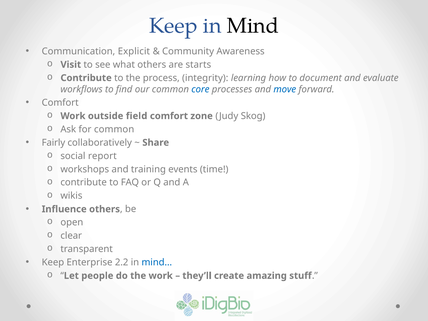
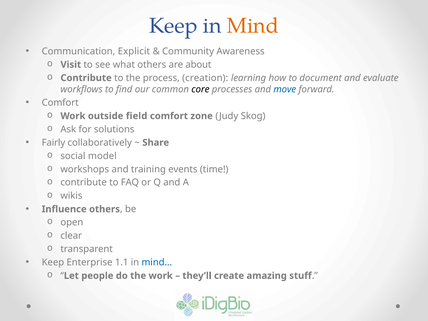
Mind colour: black -> orange (253, 26)
starts: starts -> about (198, 65)
integrity: integrity -> creation (205, 78)
core colour: blue -> black (200, 89)
for common: common -> solutions (114, 129)
report: report -> model (102, 156)
2.2: 2.2 -> 1.1 (122, 262)
